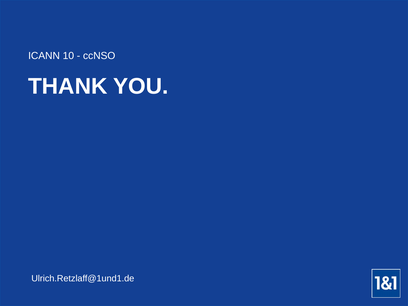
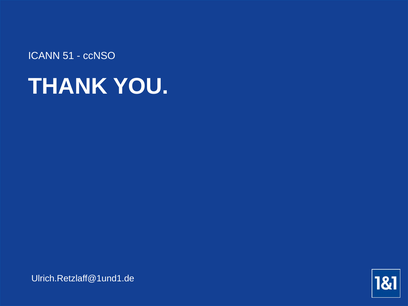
10: 10 -> 51 (68, 56)
